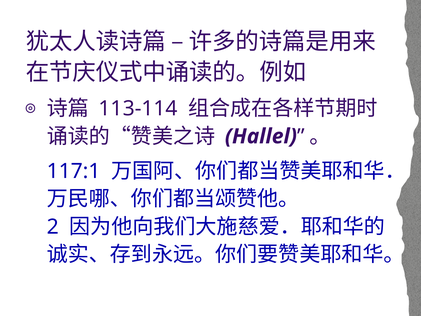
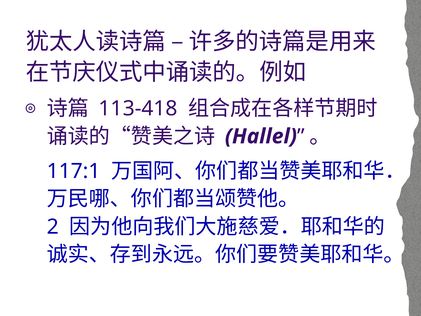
113-114: 113-114 -> 113-418 (138, 108)
